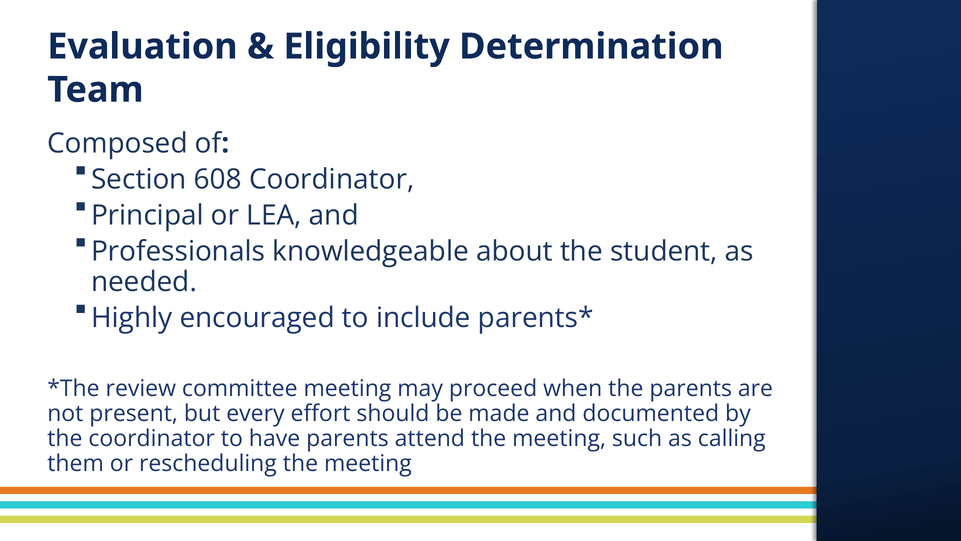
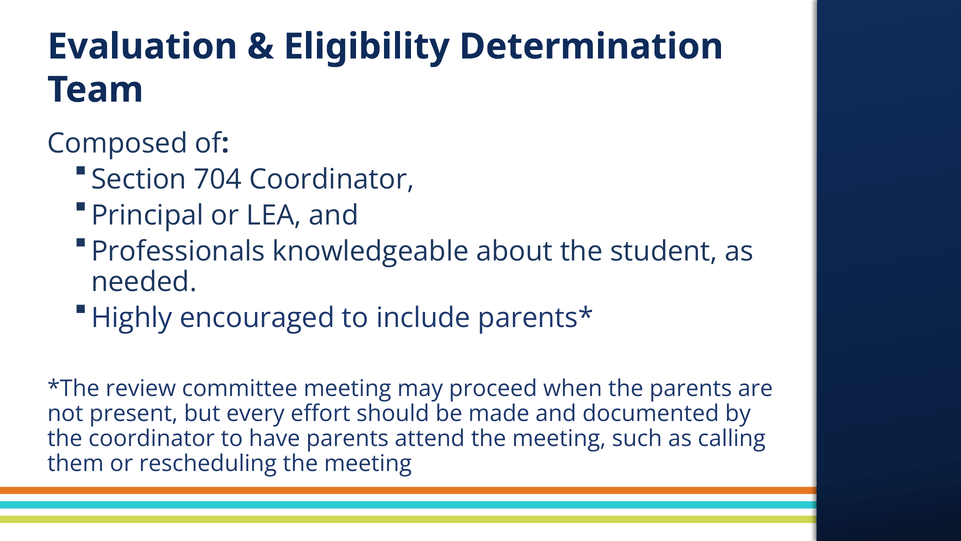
608: 608 -> 704 (218, 179)
